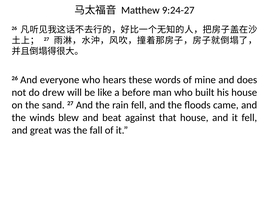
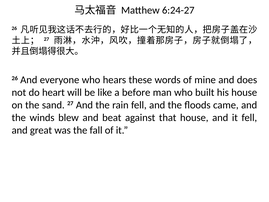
9:24-27: 9:24-27 -> 6:24-27 (178, 10)
drew: drew -> heart (53, 92)
